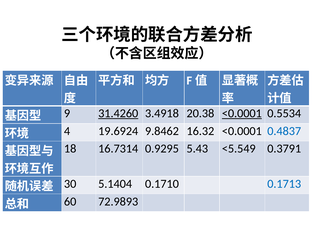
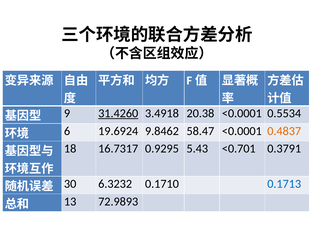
<0.0001 underline: present -> none (242, 113)
4: 4 -> 6 (67, 131)
16.32: 16.32 -> 58.47 (200, 131)
0.4837 colour: blue -> orange (284, 131)
16.7314: 16.7314 -> 16.7317 (118, 148)
<5.549: <5.549 -> <0.701 (239, 148)
5.1404: 5.1404 -> 6.3232 (115, 184)
60: 60 -> 13 (70, 201)
